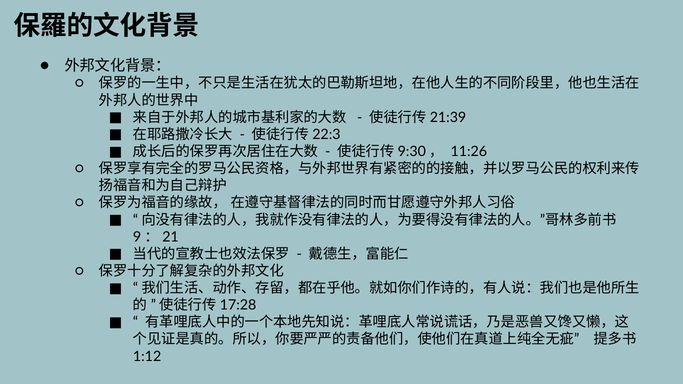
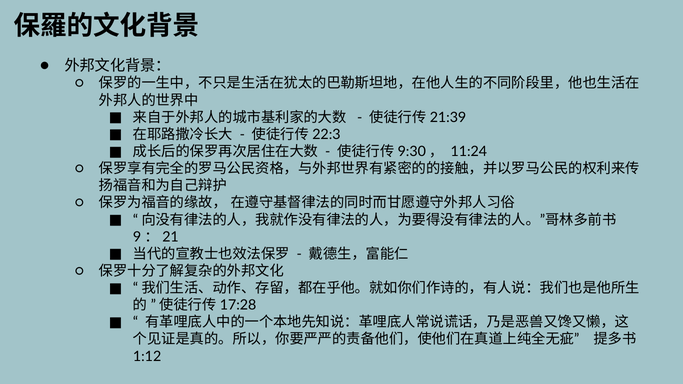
11:26: 11:26 -> 11:24 (469, 152)
